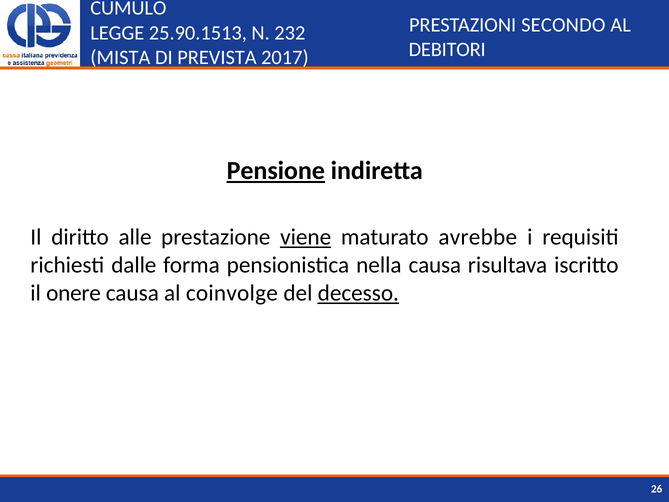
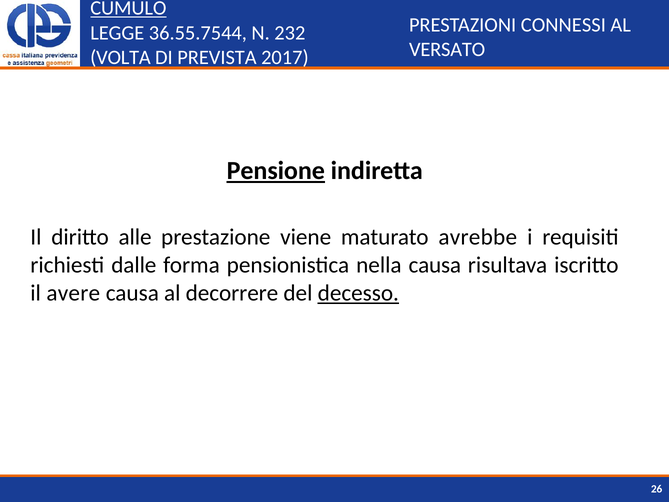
CUMULO underline: none -> present (128, 8)
SECONDO: SECONDO -> CONNESSI (563, 25)
25.90.1513: 25.90.1513 -> 36.55.7544 (198, 33)
DEBITORI: DEBITORI -> VERSATO (447, 49)
MISTA: MISTA -> VOLTA (120, 57)
viene underline: present -> none (306, 237)
onere: onere -> avere (73, 293)
coinvolge: coinvolge -> decorrere (232, 293)
